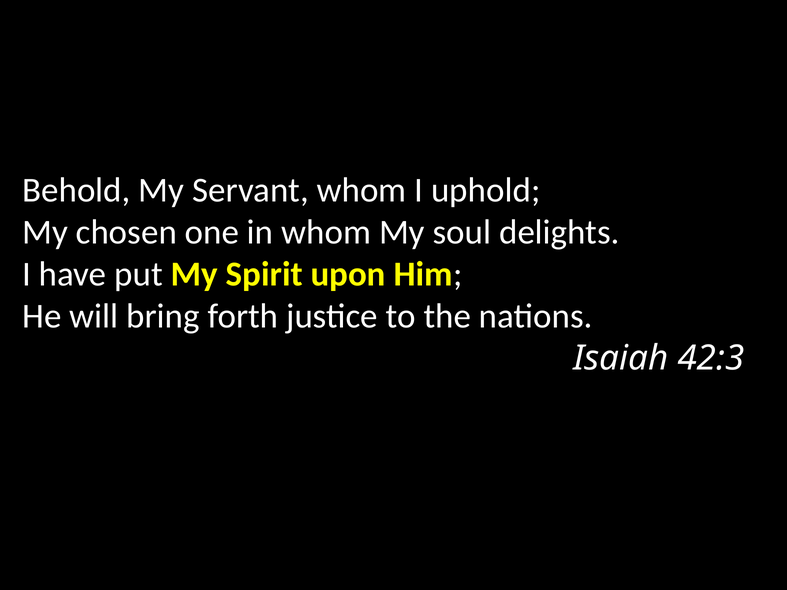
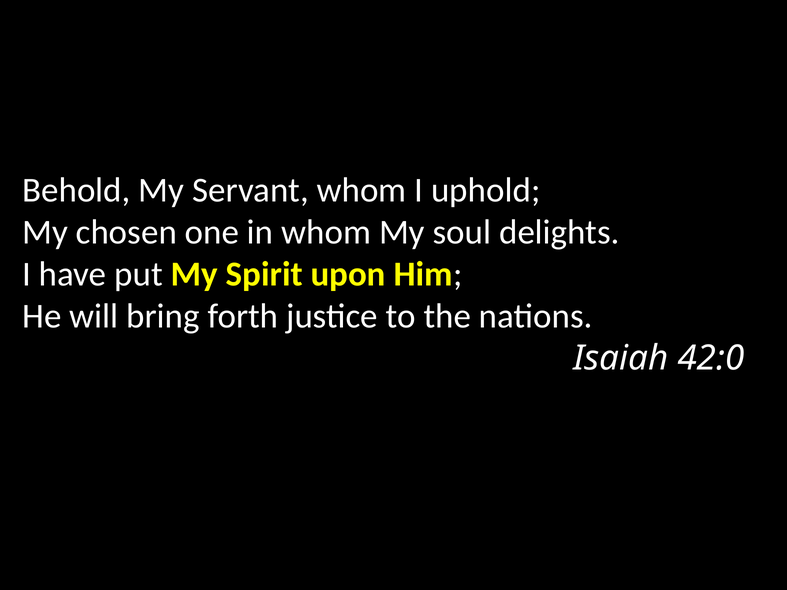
42:3: 42:3 -> 42:0 (711, 358)
